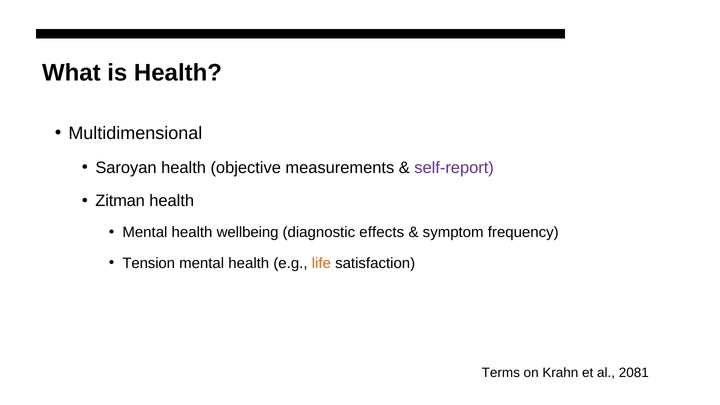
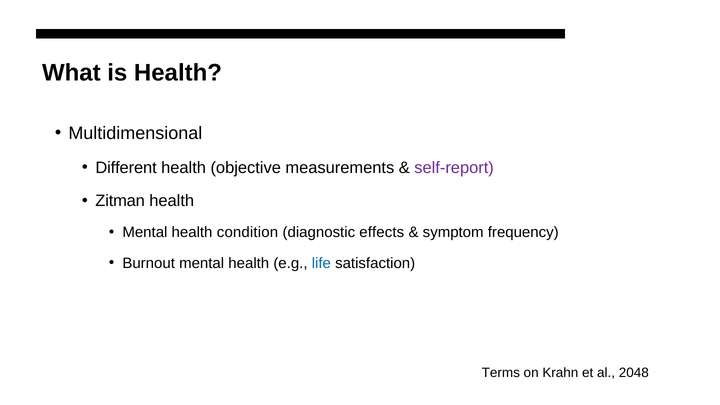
Saroyan: Saroyan -> Different (126, 168)
wellbeing: wellbeing -> condition (247, 233)
Tension: Tension -> Burnout (149, 263)
life colour: orange -> blue (321, 263)
2081: 2081 -> 2048 (634, 373)
